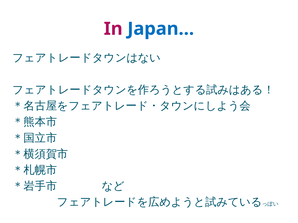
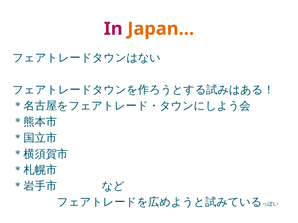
Japan… colour: blue -> orange (161, 29)
